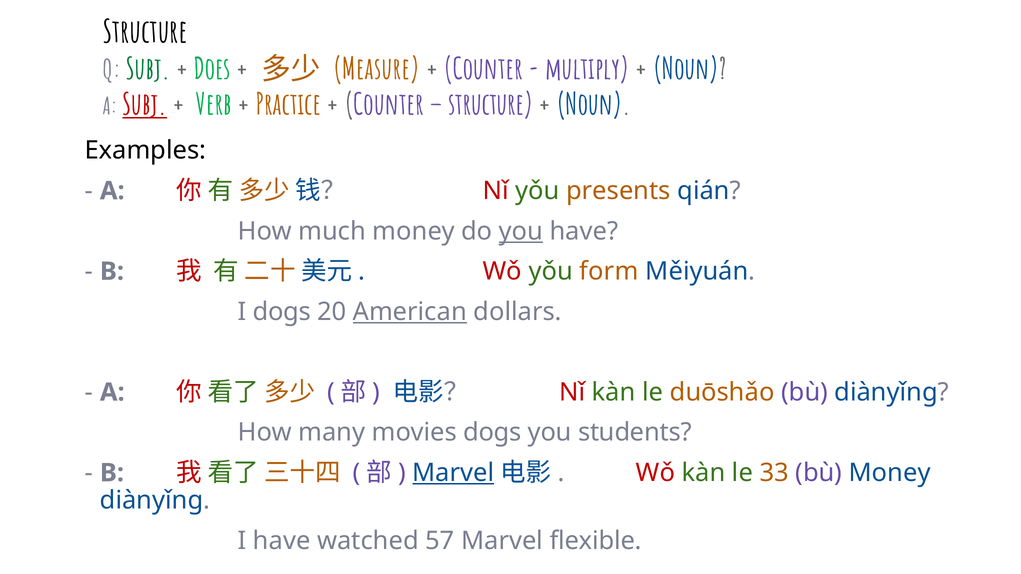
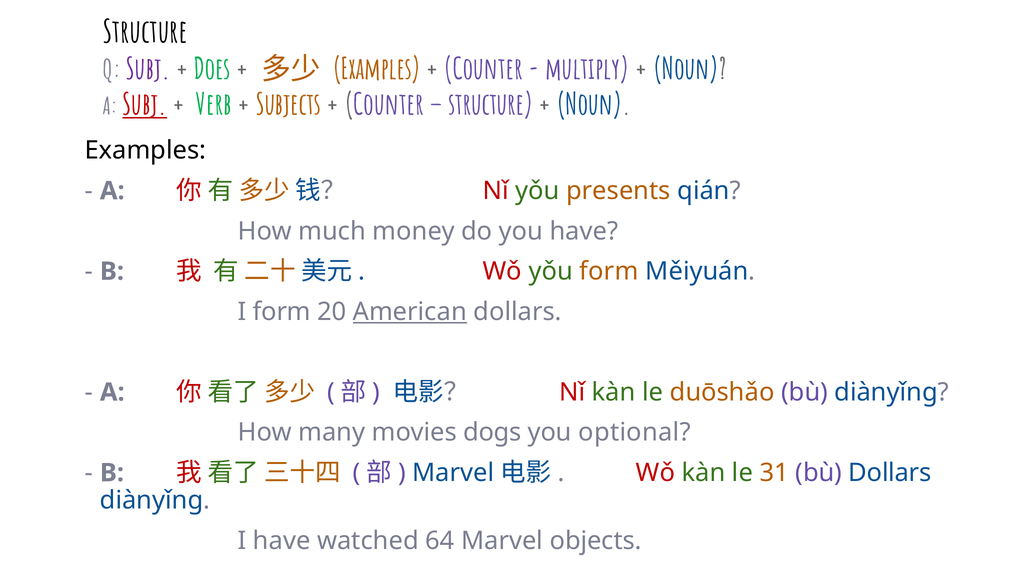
Subj colour: green -> purple (148, 69)
Measure: Measure -> Examples (377, 69)
Practice: Practice -> Subjects (288, 105)
you underline: present -> none (521, 231)
I dogs: dogs -> form (282, 312)
students: students -> optional (635, 433)
Marvel underline: present -> none (453, 473)
33: 33 -> 31 (774, 473)
bù Money: Money -> Dollars (890, 473)
57: 57 -> 64 (440, 541)
flexible: flexible -> objects (596, 541)
